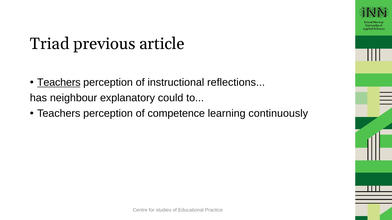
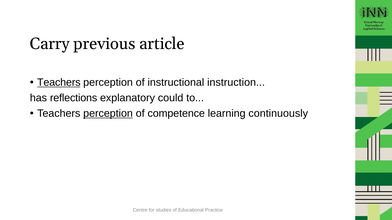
Triad: Triad -> Carry (50, 44)
reflections: reflections -> instruction (236, 83)
neighbour: neighbour -> reflections (74, 98)
perception underline: none -> present (108, 114)
